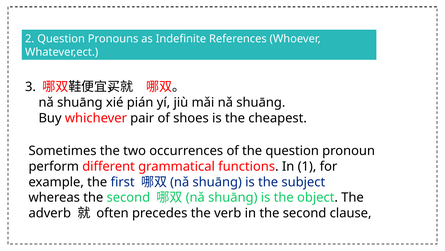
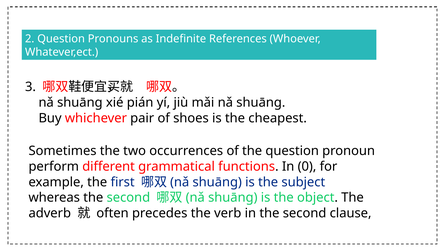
1: 1 -> 0 (307, 166)
